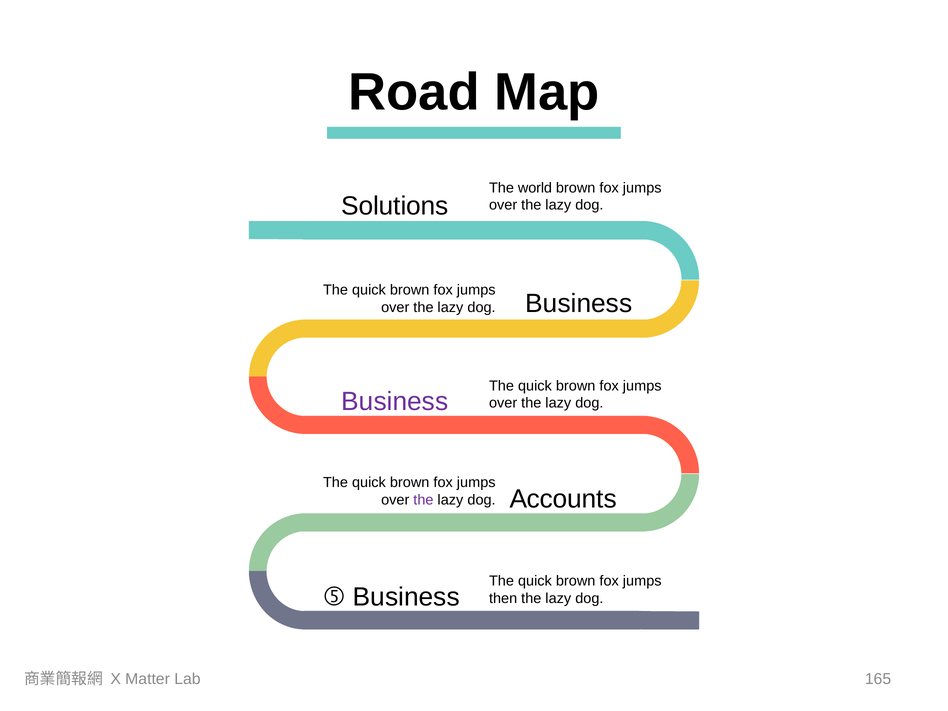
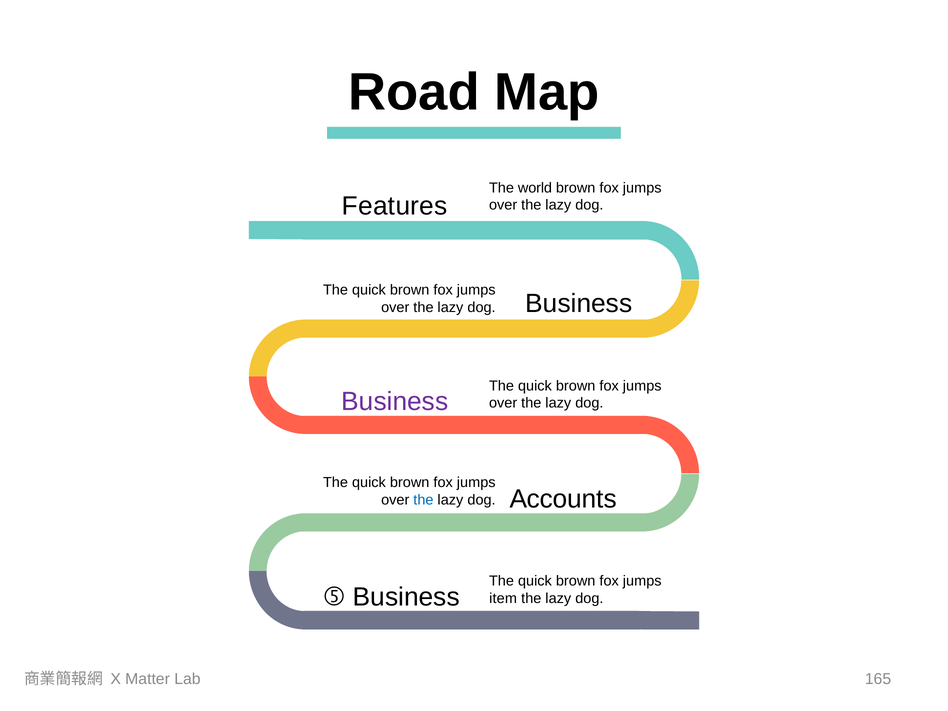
Solutions: Solutions -> Features (395, 206)
the colour: purple -> blue (423, 500)
then: then -> item (503, 599)
